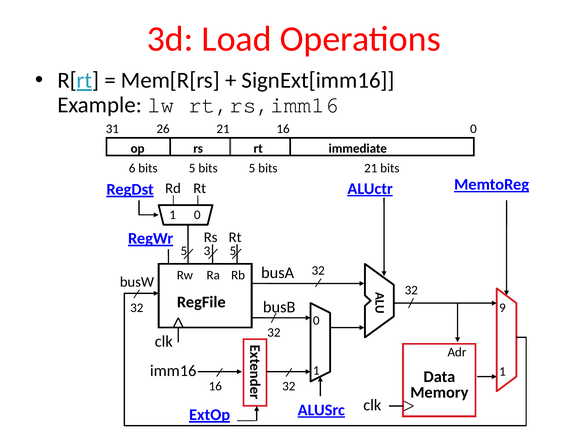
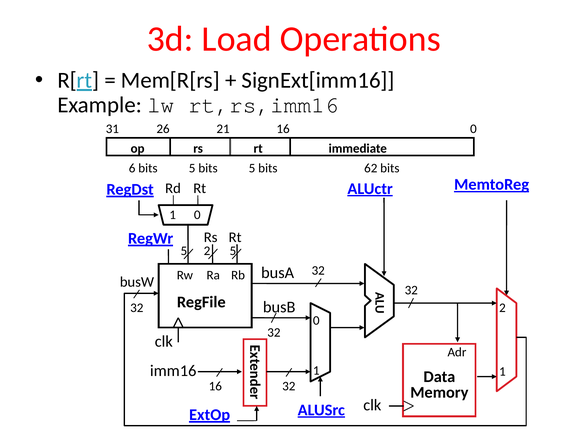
bits 21: 21 -> 62 (371, 168)
5 3: 3 -> 2 (207, 251)
9: 9 -> 2 (502, 308)
